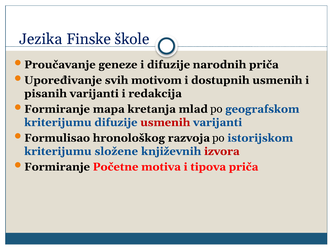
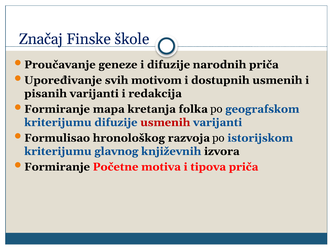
Jezika: Jezika -> Značaj (41, 39)
mlad: mlad -> folka (193, 109)
složene: složene -> glavnog (116, 151)
izvora colour: red -> black (222, 151)
